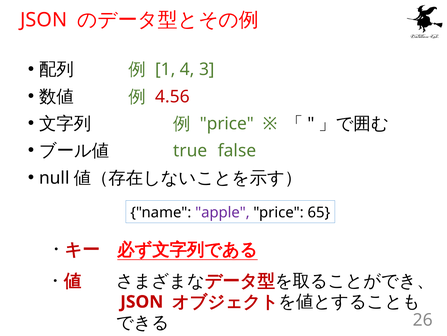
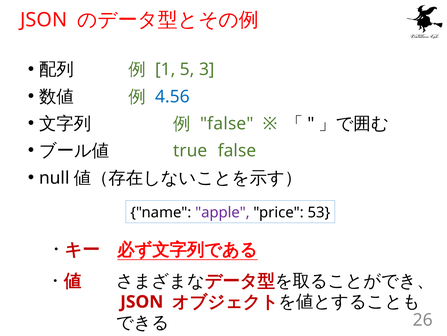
4: 4 -> 5 (187, 69)
4.56 colour: red -> blue (172, 96)
price: price -> false (227, 123)
65: 65 -> 53 (319, 212)
